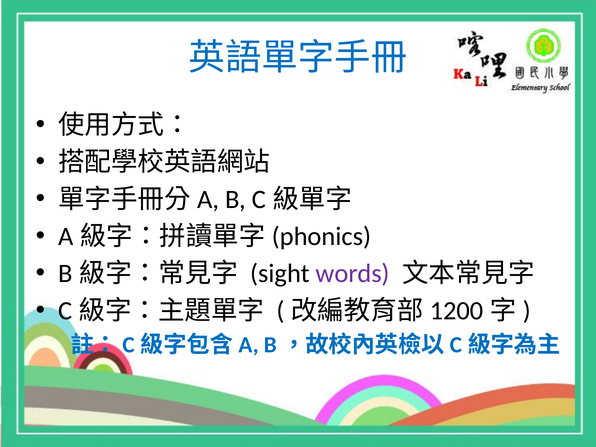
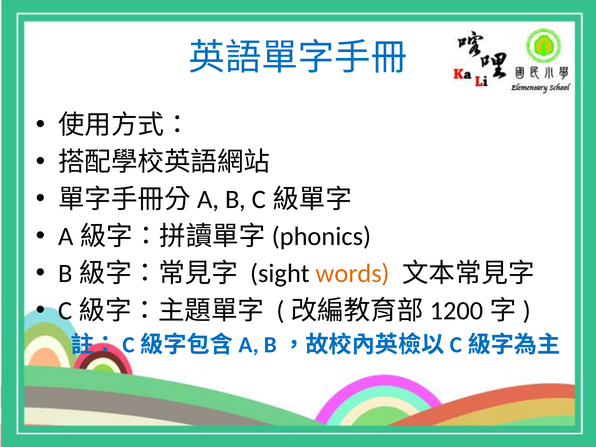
words colour: purple -> orange (353, 274)
